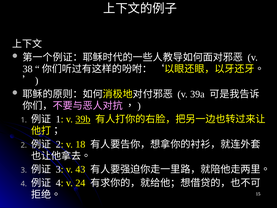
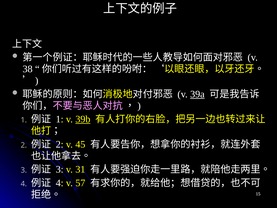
39a underline: none -> present (197, 94)
18: 18 -> 45 (80, 144)
43: 43 -> 31 (80, 169)
24: 24 -> 57 (80, 183)
